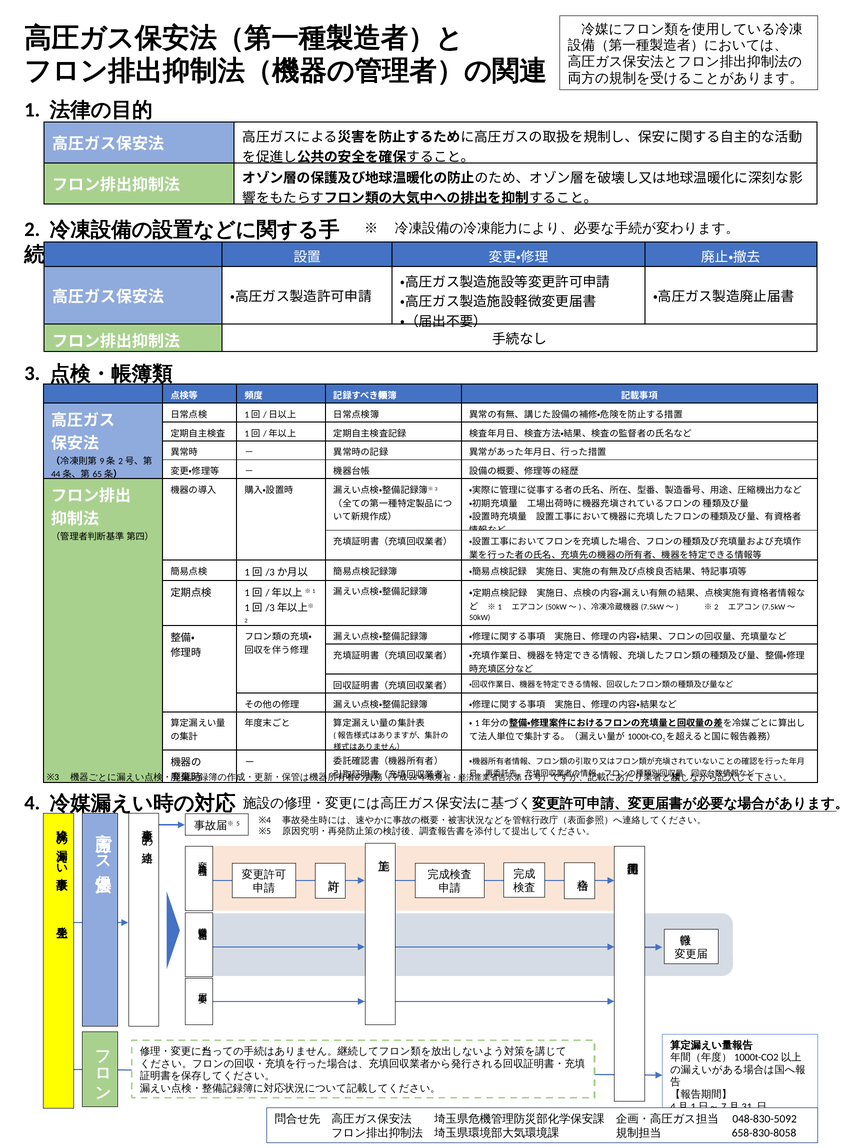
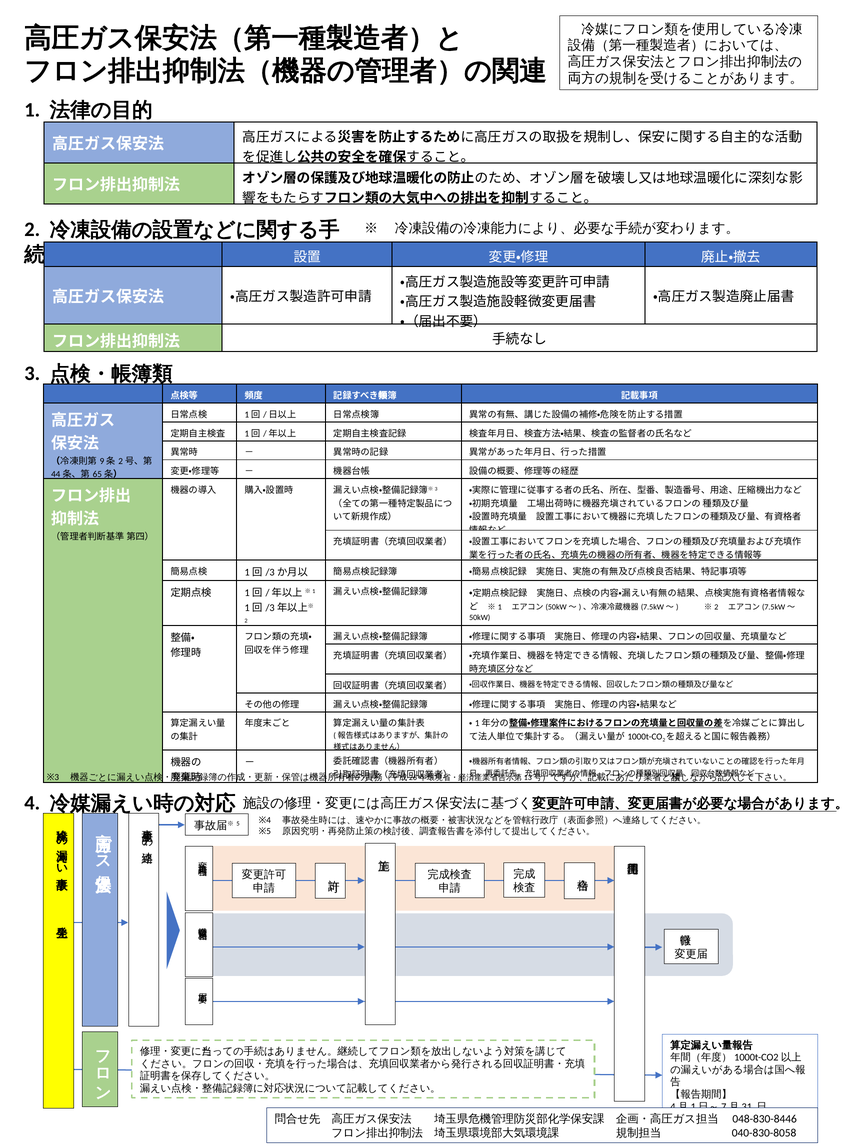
048-830-5092: 048-830-5092 -> 048-830-8446 (765, 1119)
658-830-8058: 658-830-8058 -> 040-830-8058 (764, 1133)
